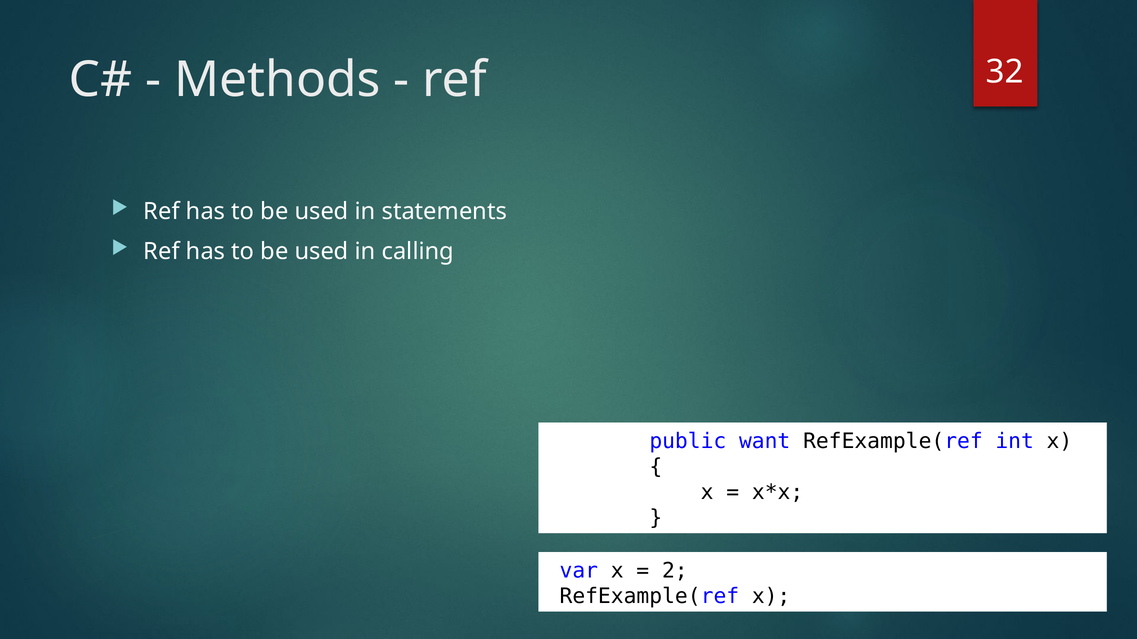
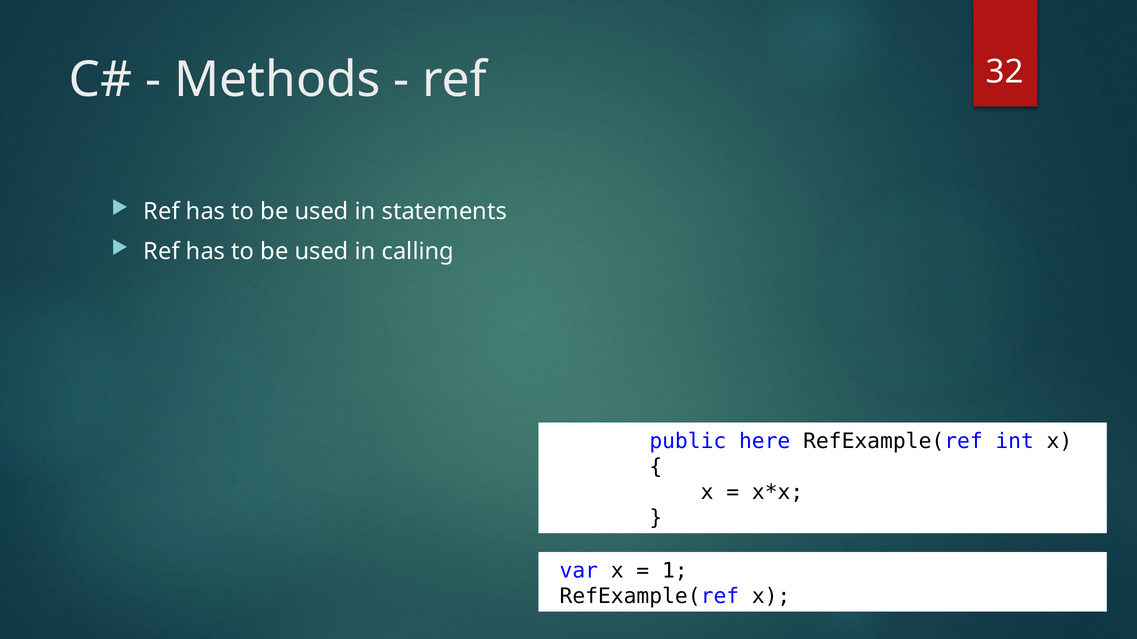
want: want -> here (765, 441)
2: 2 -> 1 (675, 571)
